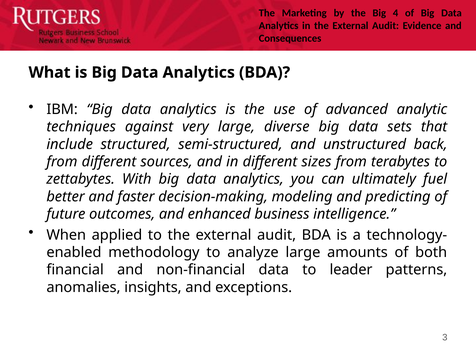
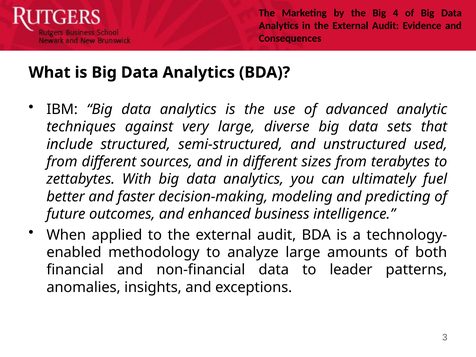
back: back -> used (431, 144)
